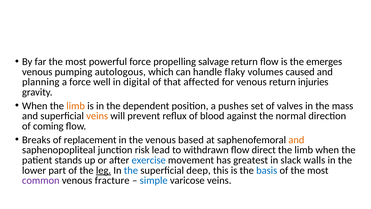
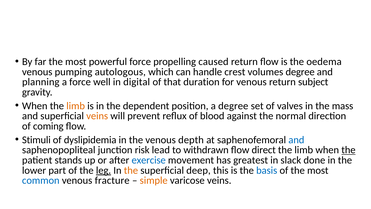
salvage: salvage -> caused (213, 62)
emerges: emerges -> oedema (324, 62)
flaky: flaky -> crest (235, 72)
volumes caused: caused -> degree (300, 72)
affected: affected -> duration (201, 82)
injuries: injuries -> subject (313, 82)
a pushes: pushes -> degree (233, 106)
Breaks: Breaks -> Stimuli (36, 140)
replacement: replacement -> dyslipidemia (90, 140)
based: based -> depth (191, 140)
and colour: orange -> blue (296, 140)
the underline: none -> present (348, 150)
walls: walls -> done (314, 160)
the colour: blue -> orange (131, 170)
common colour: purple -> blue (41, 180)
simple colour: blue -> orange (154, 180)
